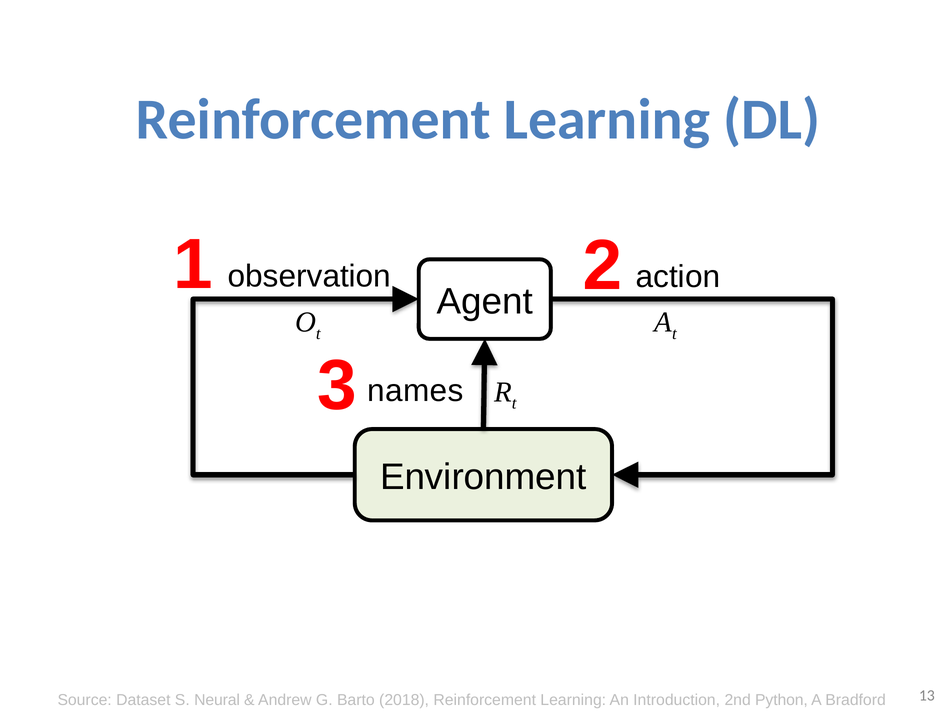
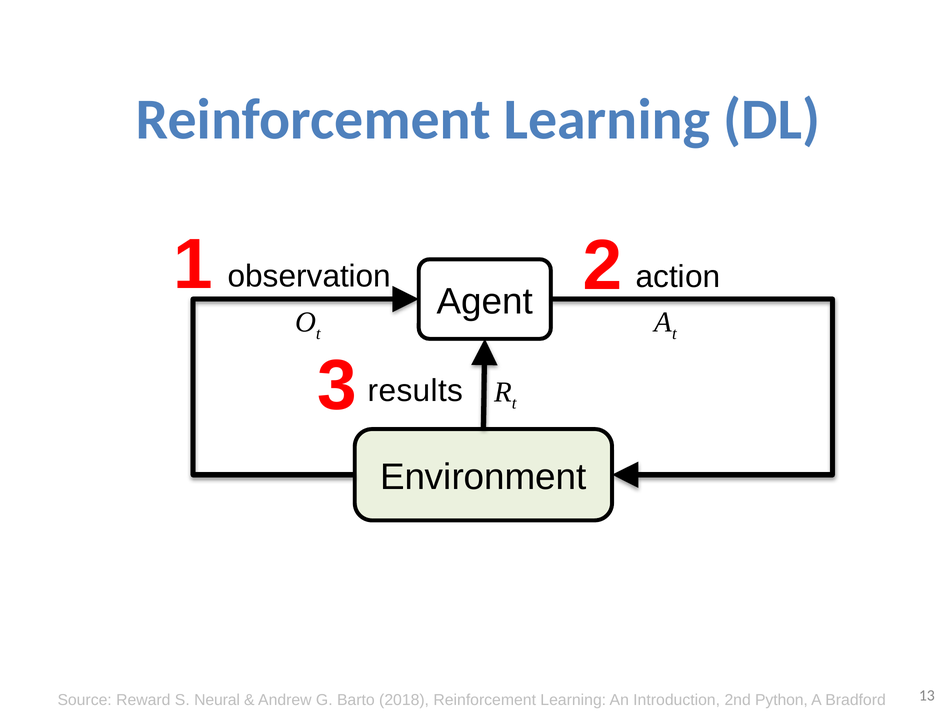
names: names -> results (415, 391)
Dataset: Dataset -> Reward (143, 700)
